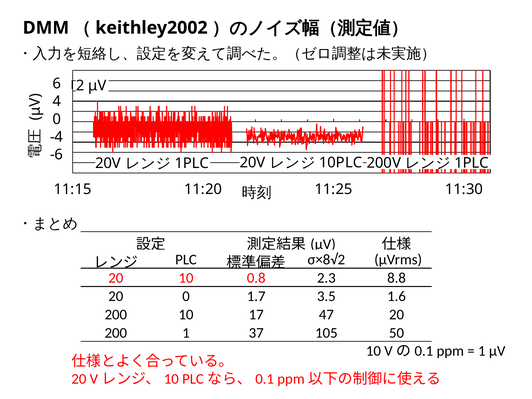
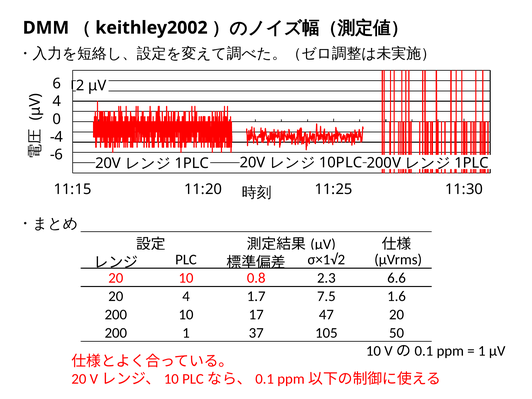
σ×8√2: σ×8√2 -> σ×1√2 (326, 260)
8.8: 8.8 -> 6.6 (397, 278)
20 0: 0 -> 4 (186, 296)
3.5: 3.5 -> 7.5 (326, 296)
